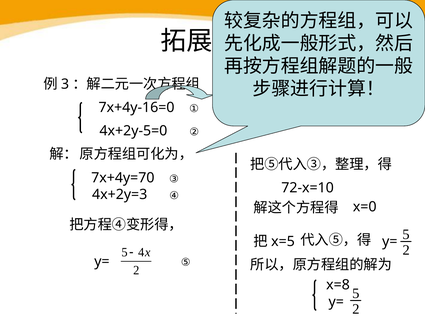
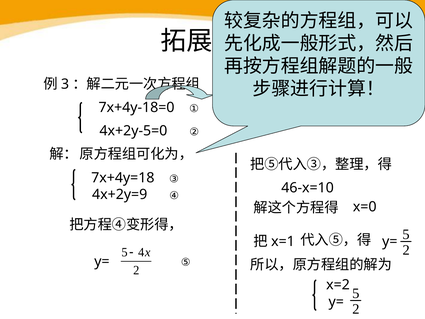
7x+4y-16=0: 7x+4y-16=0 -> 7x+4y-18=0 (137, 107)
7x+4y=70: 7x+4y=70 -> 7x+4y=18 (123, 178)
72-x=10: 72-x=10 -> 46-x=10 (308, 188)
4x+2y=3: 4x+2y=3 -> 4x+2y=9 (120, 194)
x=5: x=5 -> x=1 (283, 241)
x=8: x=8 -> x=2 (338, 285)
